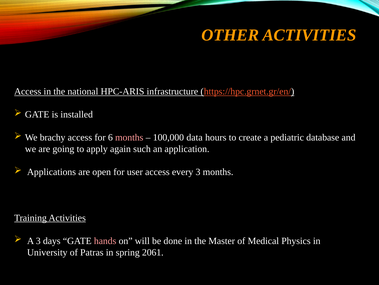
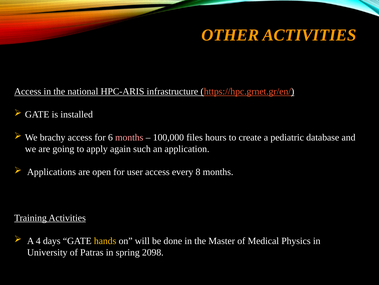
data: data -> files (195, 137)
every 3: 3 -> 8 (198, 171)
A 3: 3 -> 4 (38, 240)
hands colour: pink -> yellow (105, 240)
2061: 2061 -> 2098 (153, 252)
